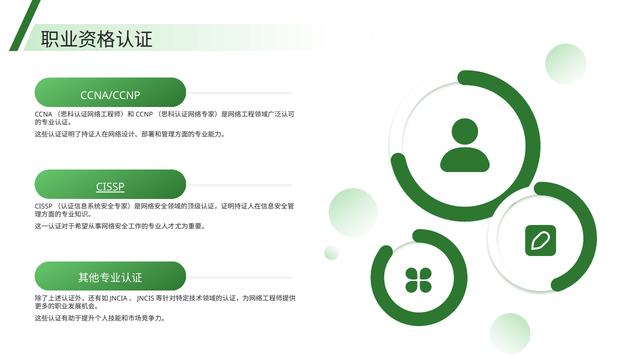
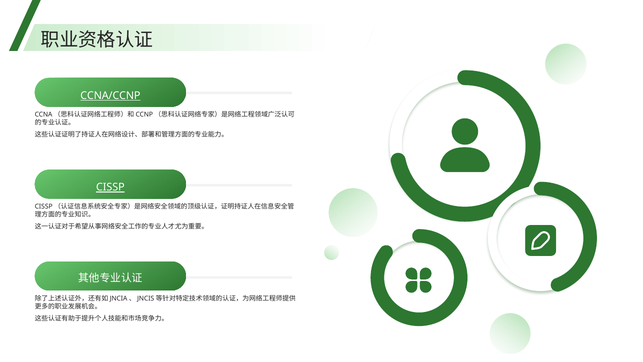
CCNA/CCNP underline: none -> present (110, 95)
